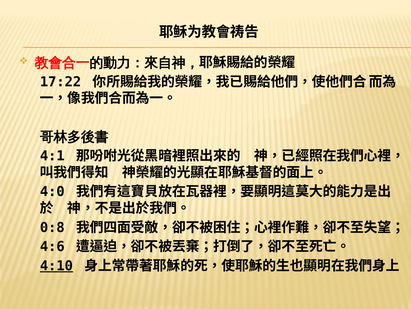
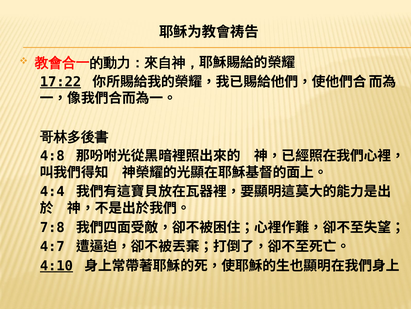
17:22 underline: none -> present (61, 82)
4:1: 4:1 -> 4:8 (52, 156)
4:0: 4:0 -> 4:4 (52, 191)
0:8: 0:8 -> 7:8 (52, 227)
4:6: 4:6 -> 4:7 (52, 246)
